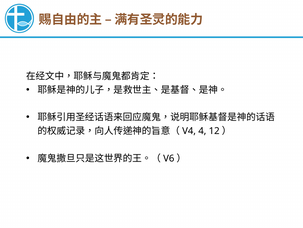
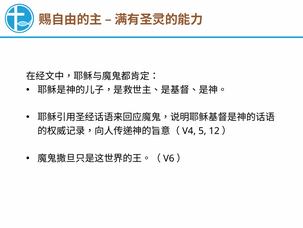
4: 4 -> 5 (202, 131)
